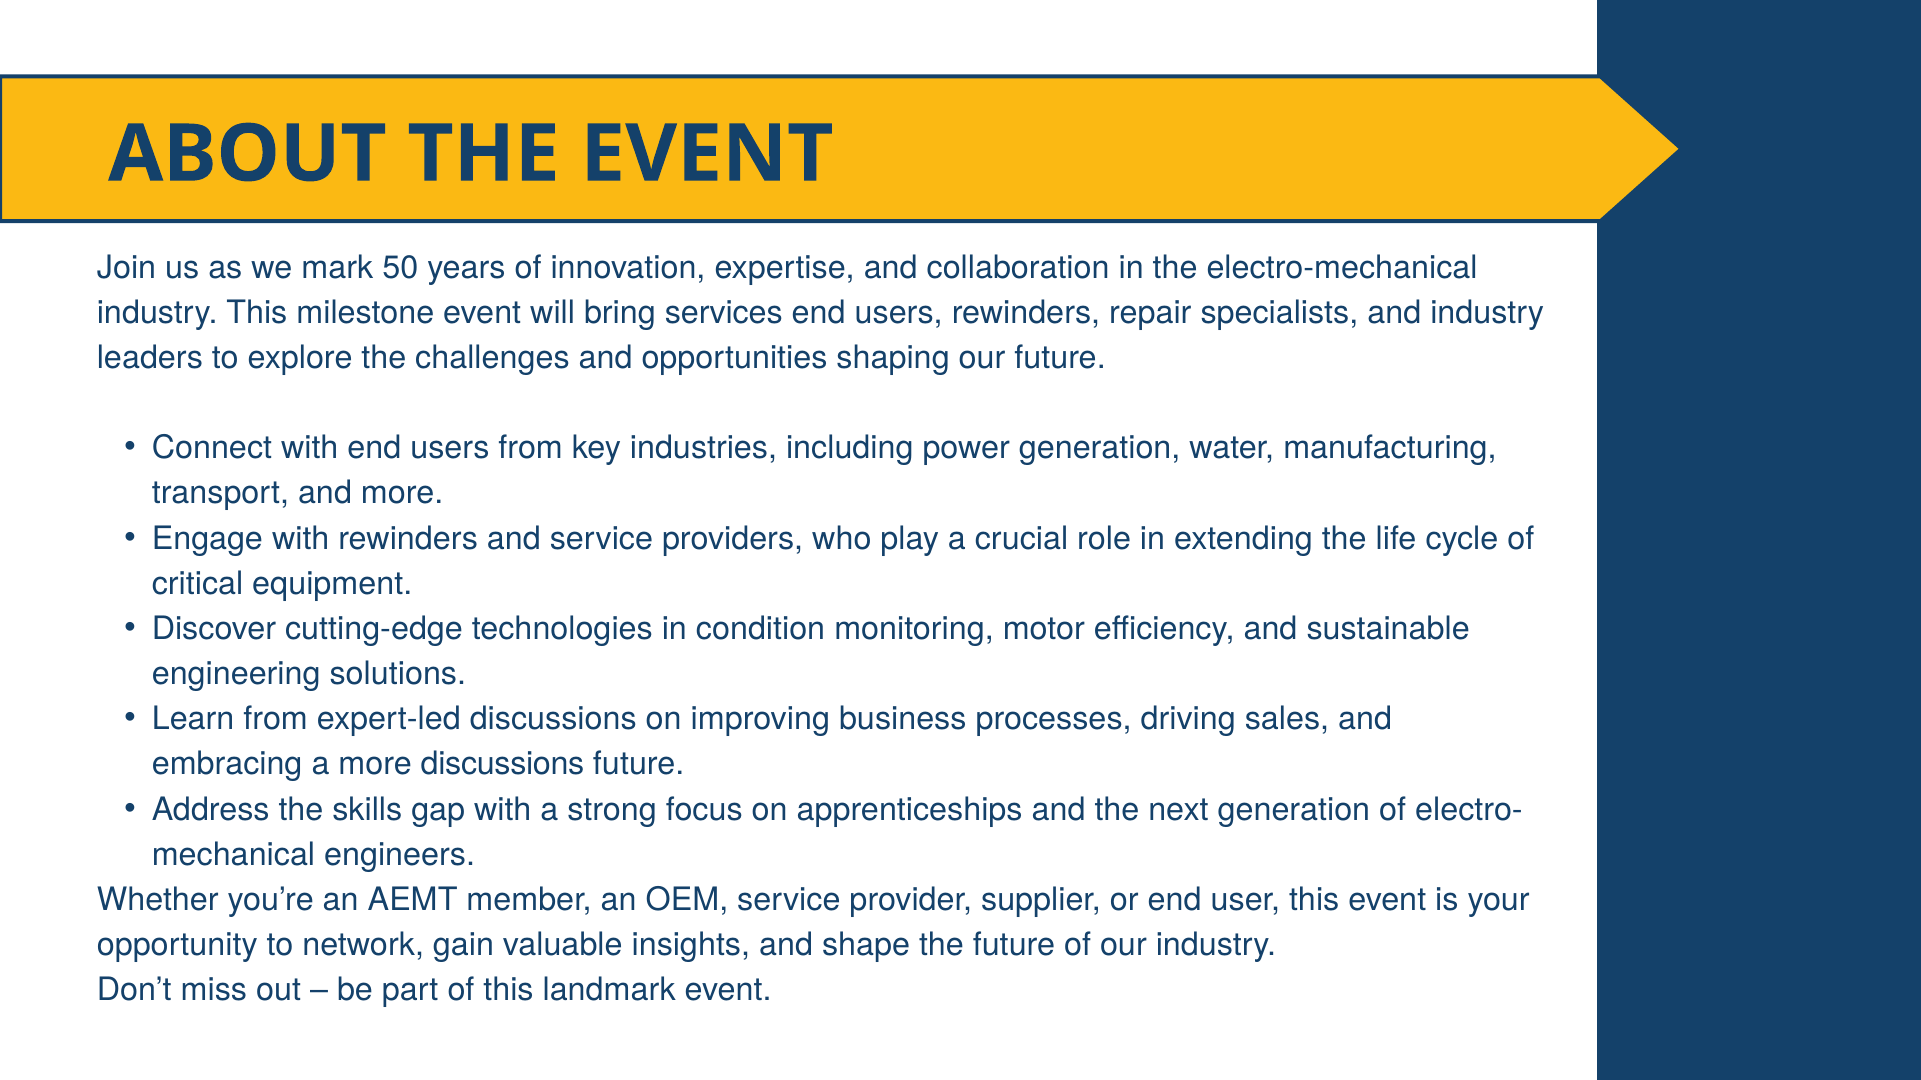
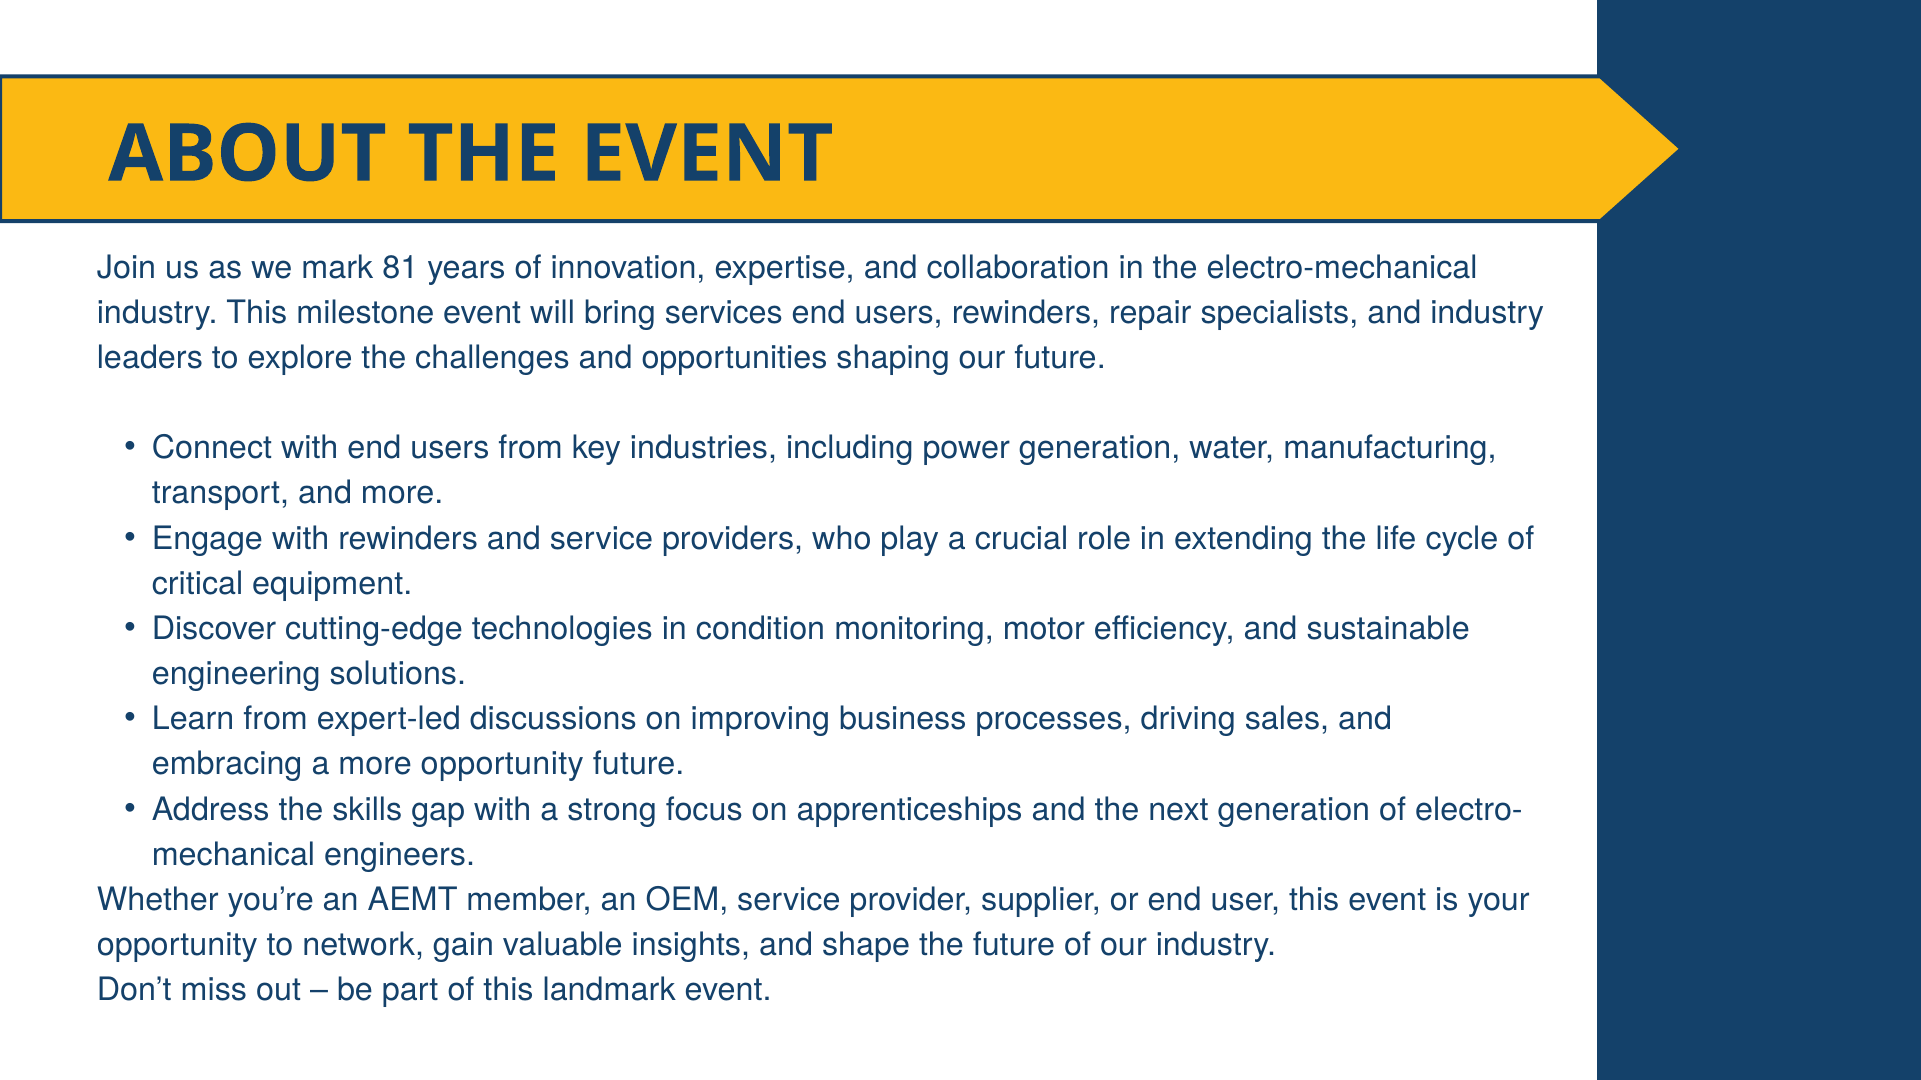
50: 50 -> 81 (400, 268)
more discussions: discussions -> opportunity (502, 765)
